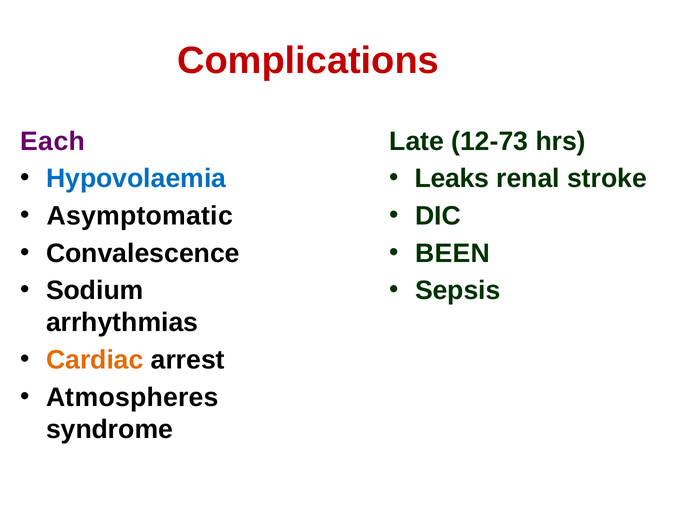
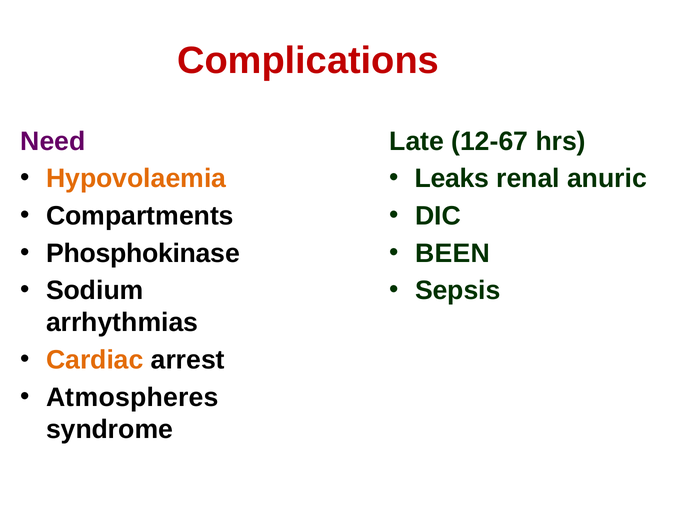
Each: Each -> Need (53, 141)
12-73: 12-73 -> 12-67 (490, 141)
Hypovolaemia colour: blue -> orange (136, 178)
stroke: stroke -> anuric (607, 178)
Asymptomatic: Asymptomatic -> Compartments (140, 216)
Convalescence: Convalescence -> Phosphokinase (143, 253)
